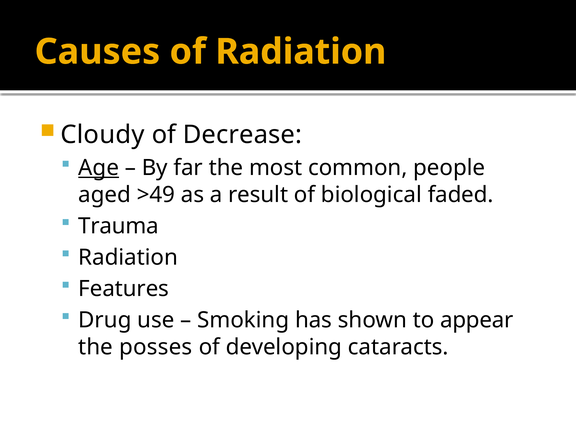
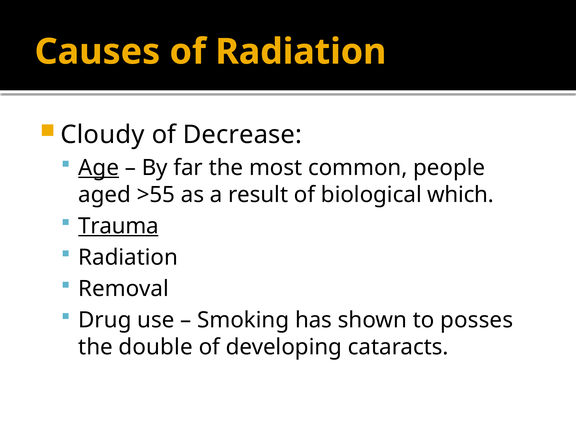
>49: >49 -> >55 (156, 195)
faded: faded -> which (461, 195)
Trauma underline: none -> present (118, 226)
Features: Features -> Removal (124, 289)
appear: appear -> posses (477, 320)
posses: posses -> double (156, 347)
